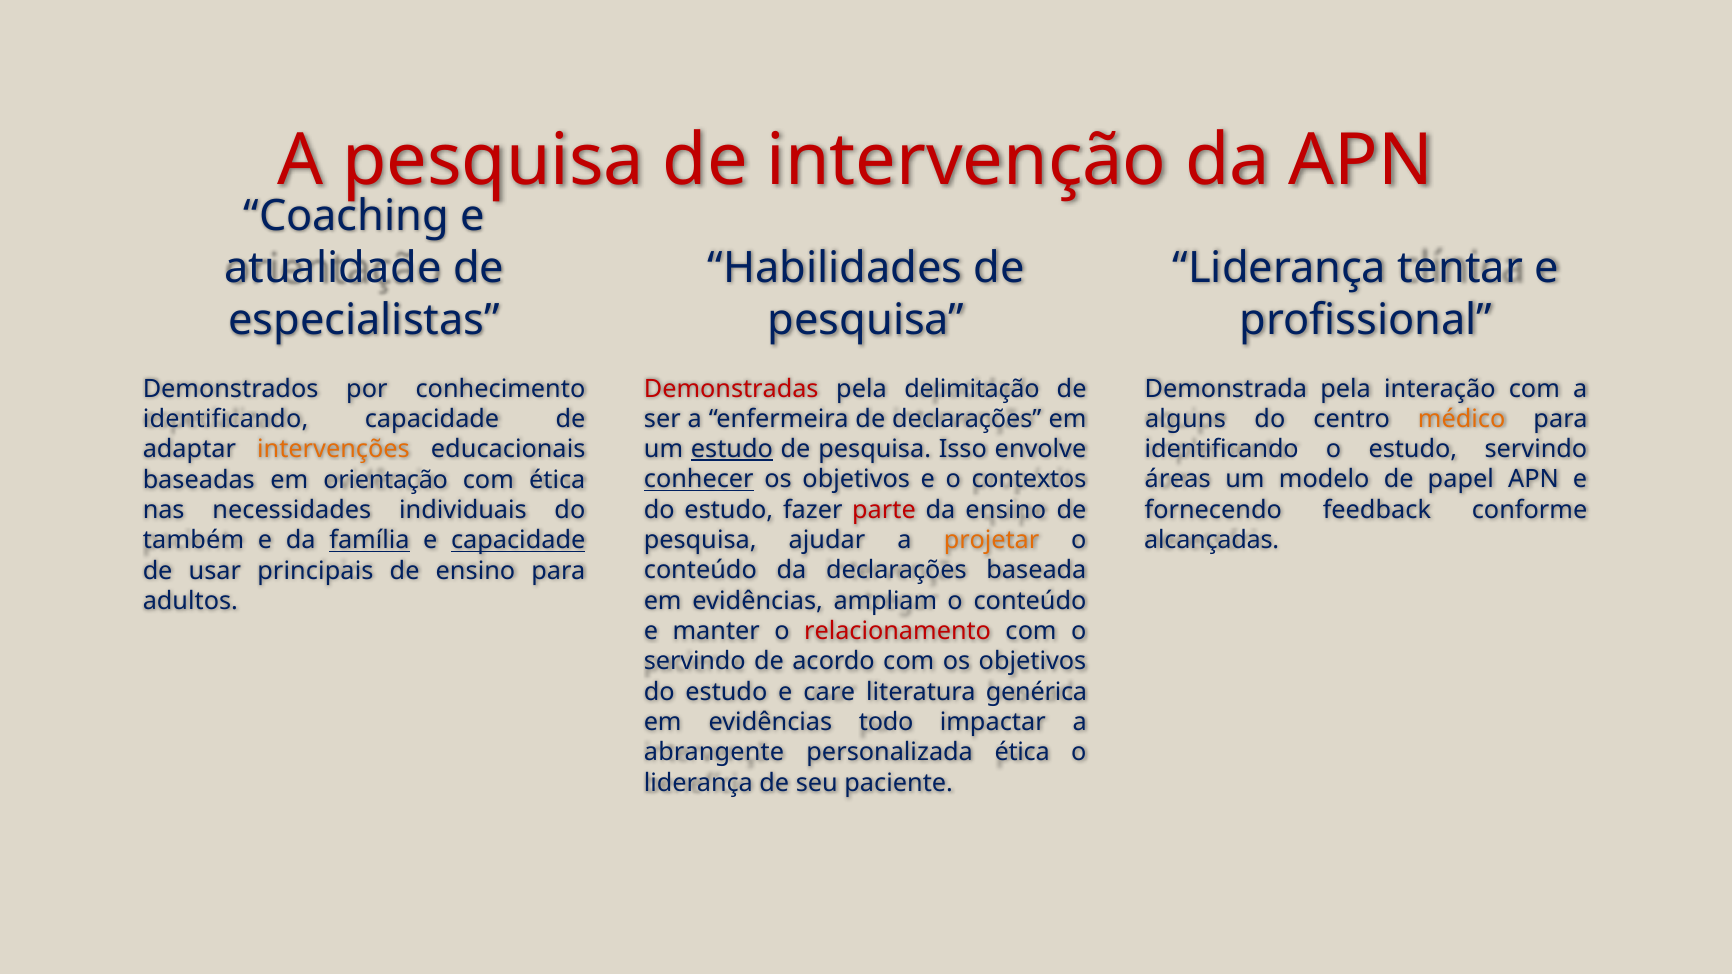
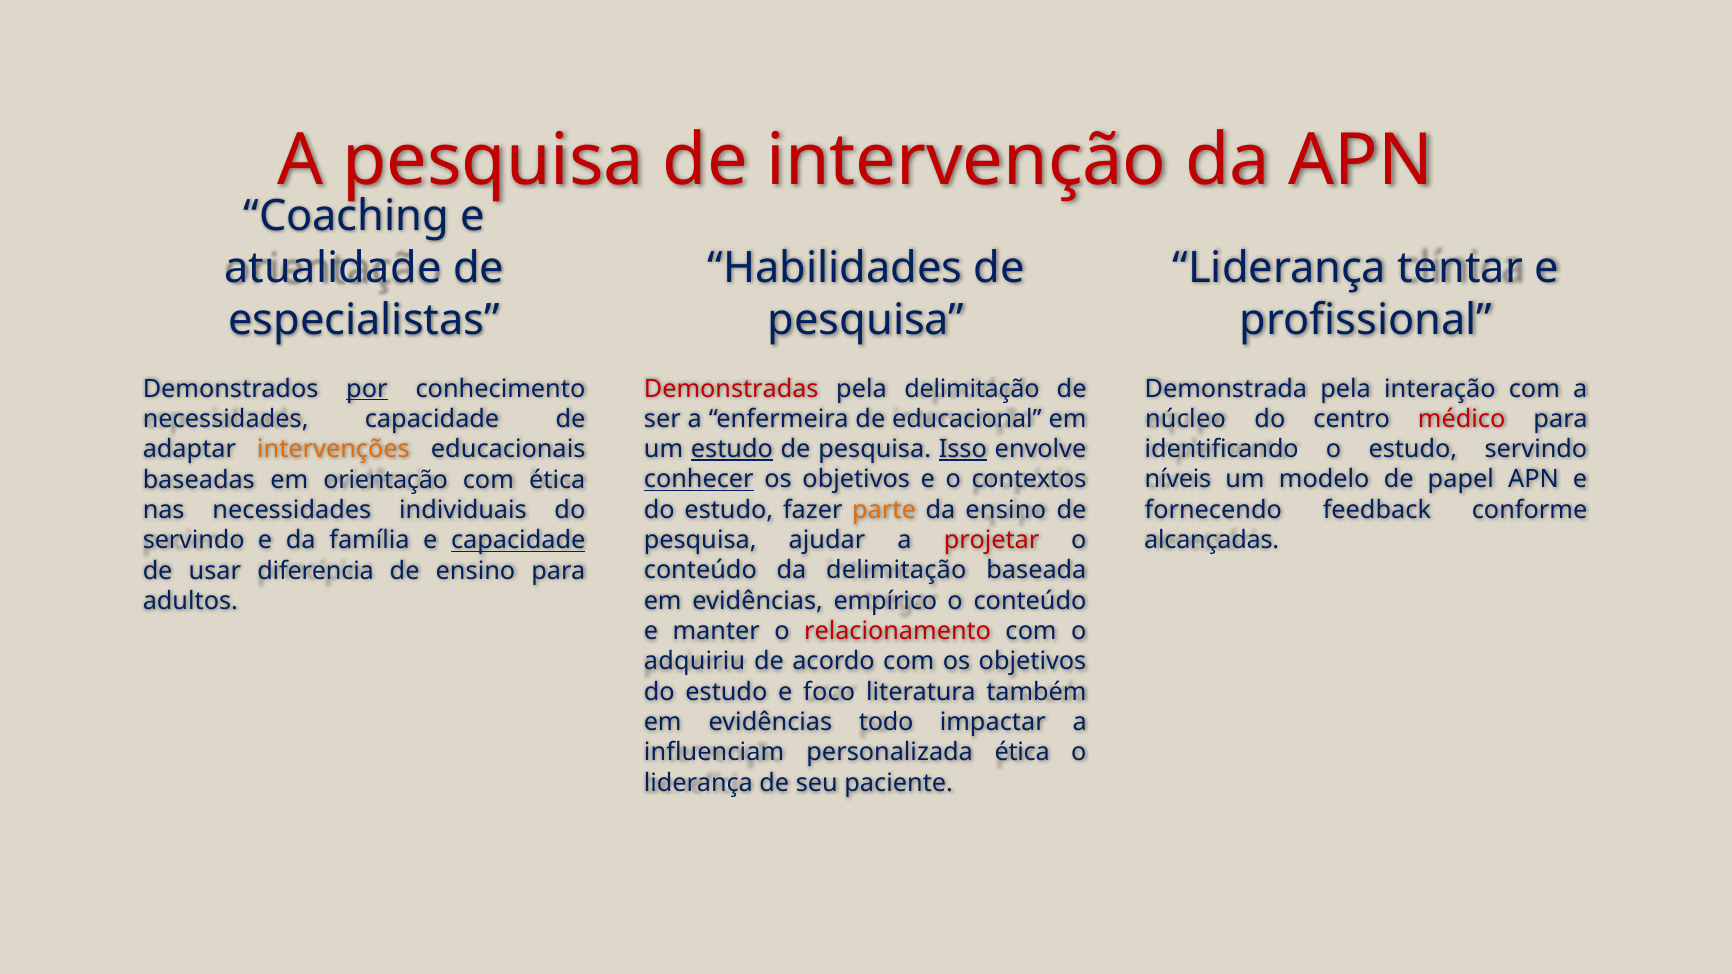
por underline: none -> present (367, 389)
de declarações: declarações -> educacional (967, 419)
alguns: alguns -> núcleo (1185, 419)
médico colour: orange -> red (1462, 419)
identificando: identificando -> necessidades (226, 419)
Isso underline: none -> present (963, 449)
áreas: áreas -> níveis (1178, 480)
parte colour: red -> orange (884, 510)
projetar colour: orange -> red (992, 540)
também: também -> servindo (194, 541)
família underline: present -> none (369, 541)
da declarações: declarações -> delimitação (896, 571)
principais: principais -> diferencia (316, 571)
ampliam: ampliam -> empírico (885, 601)
servindo: servindo -> adquiriu (695, 662)
care: care -> foco (829, 692)
genérica: genérica -> também (1036, 692)
abrangente: abrangente -> influenciam (714, 753)
